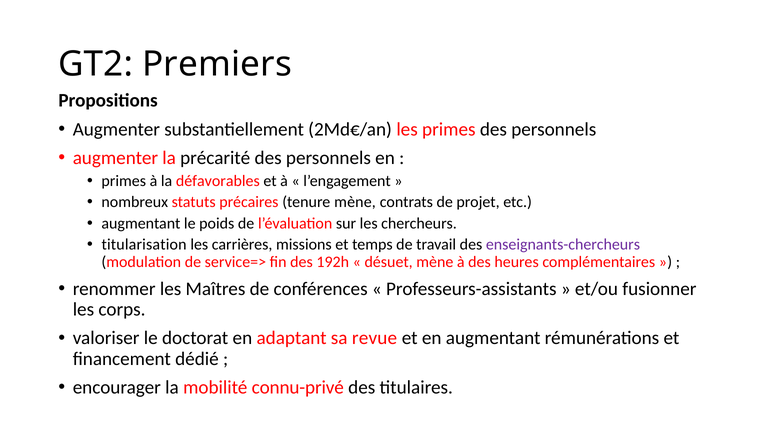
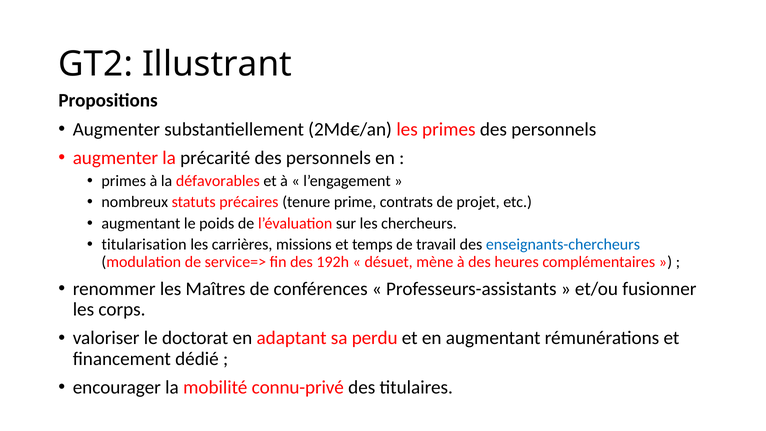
Premiers: Premiers -> Illustrant (217, 64)
tenure mène: mène -> prime (355, 202)
enseignants-chercheurs colour: purple -> blue (563, 245)
revue: revue -> perdu (375, 338)
